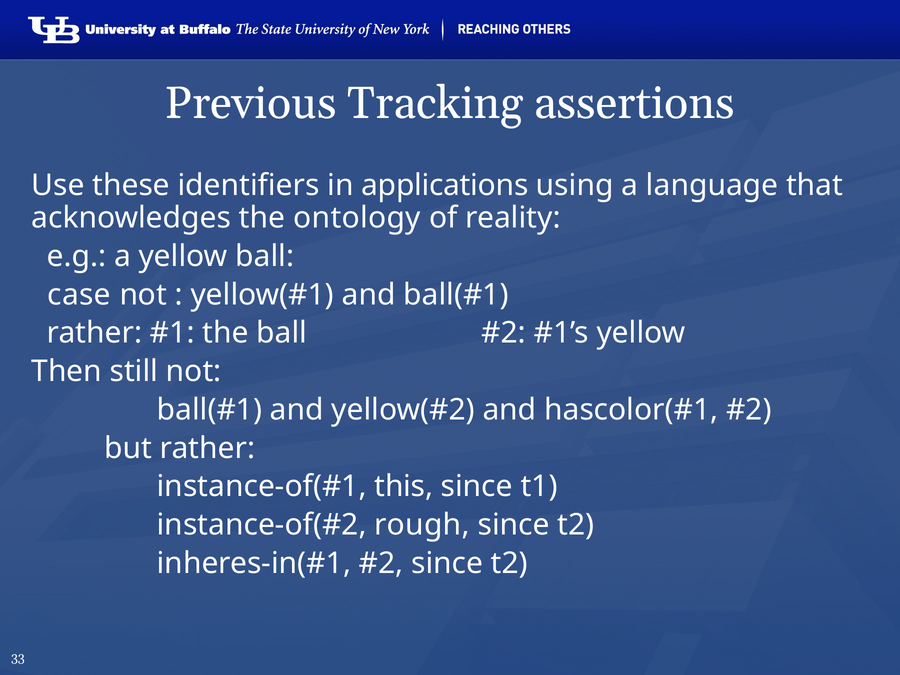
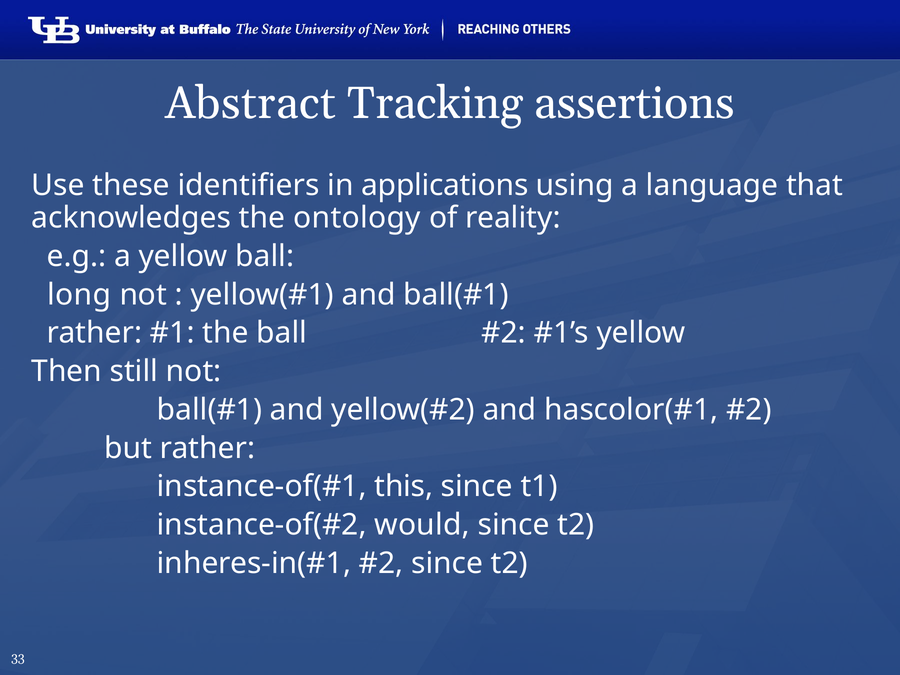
Previous: Previous -> Abstract (250, 103)
case: case -> long (79, 295)
rough: rough -> would (422, 525)
